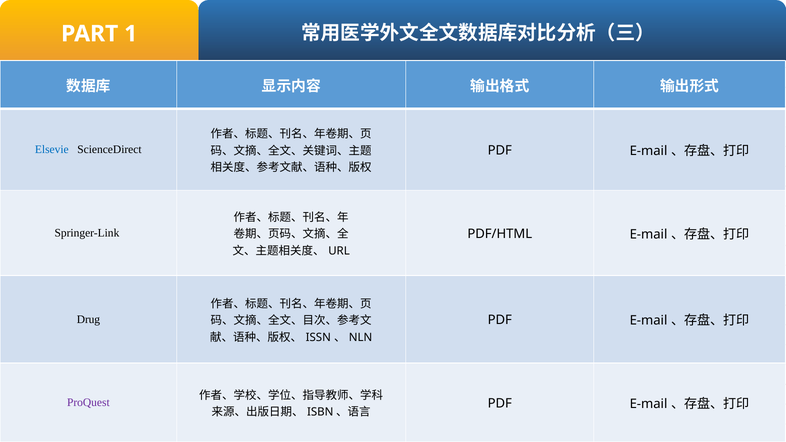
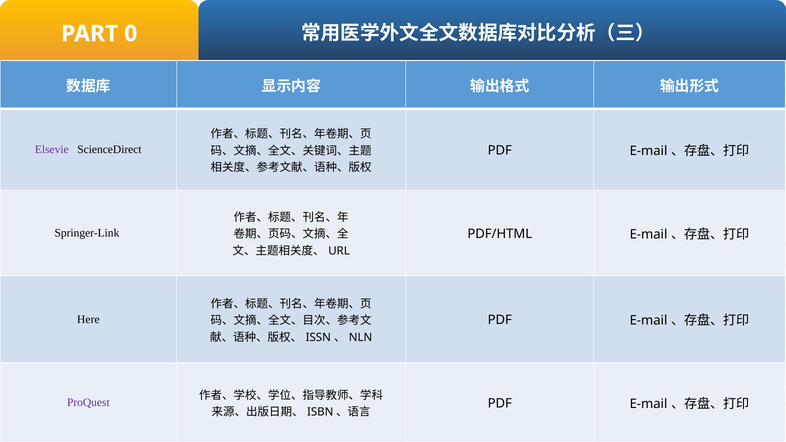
1: 1 -> 0 (131, 34)
Elsevie colour: blue -> purple (52, 150)
Drug: Drug -> Here (88, 319)
